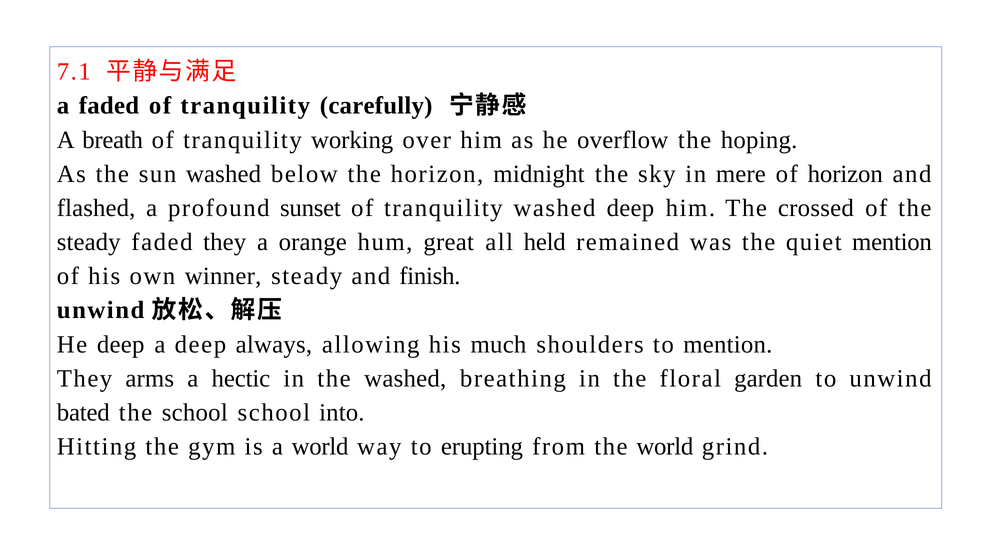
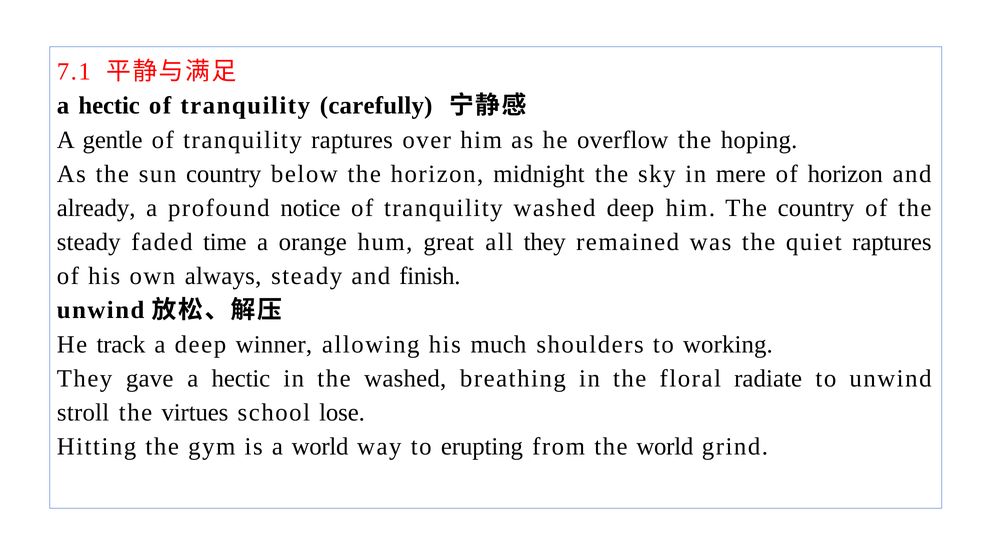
faded: faded -> hectic (109, 106)
breath: breath -> gentle (113, 140)
tranquility working: working -> raptures (352, 140)
sun washed: washed -> country (224, 174)
flashed: flashed -> already (96, 208)
sunset: sunset -> notice (310, 208)
The crossed: crossed -> country (816, 208)
faded they: they -> time (225, 242)
all held: held -> they (545, 242)
quiet mention: mention -> raptures (892, 242)
winner: winner -> always (223, 276)
He deep: deep -> track (121, 344)
always: always -> winner (274, 344)
to mention: mention -> working (728, 344)
arms: arms -> gave (150, 378)
garden: garden -> radiate (768, 378)
bated: bated -> stroll (83, 413)
the school: school -> virtues (195, 413)
into: into -> lose (342, 413)
